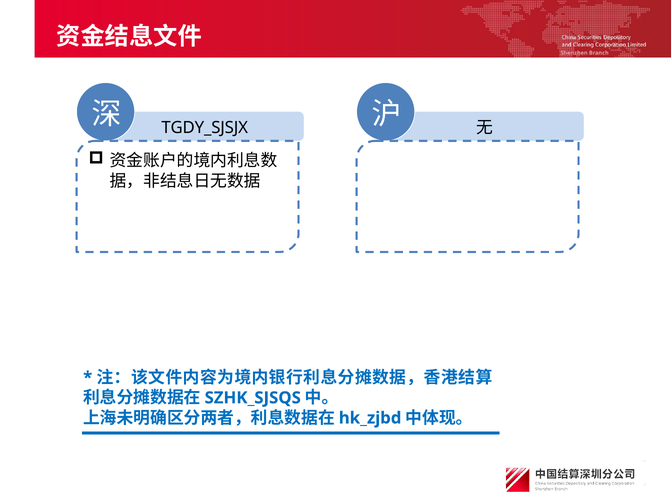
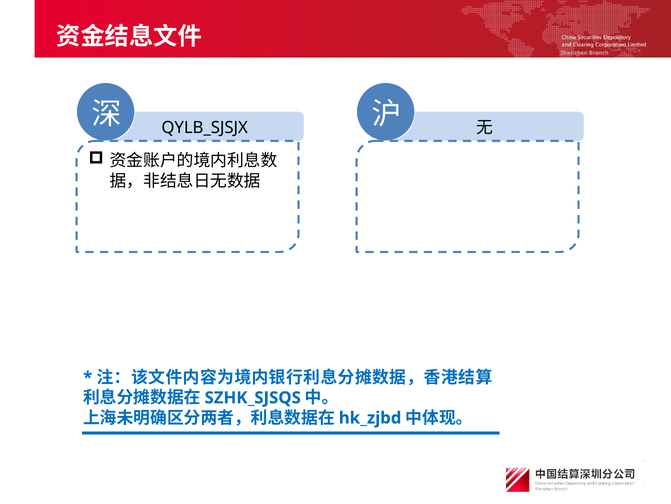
TGDY_SJSJX: TGDY_SJSJX -> QYLB_SJSJX (205, 128)
